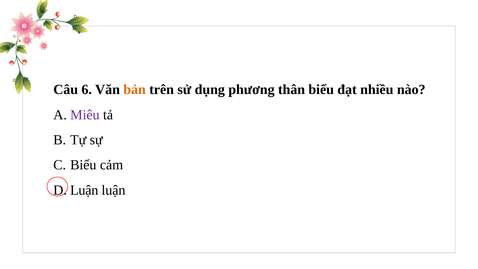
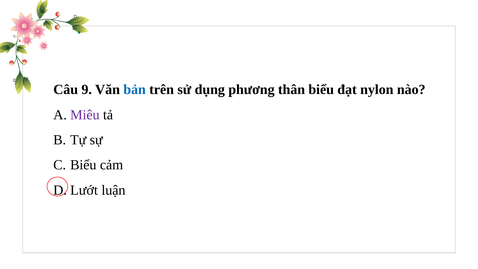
6: 6 -> 9 (87, 90)
bản colour: orange -> blue (135, 90)
nhiều: nhiều -> nylon (377, 90)
Luận: Luận -> Lướt (84, 190)
